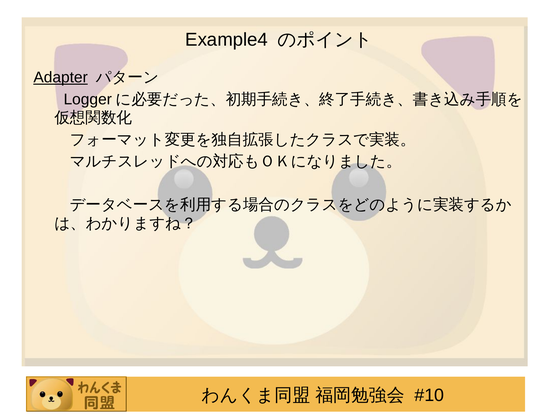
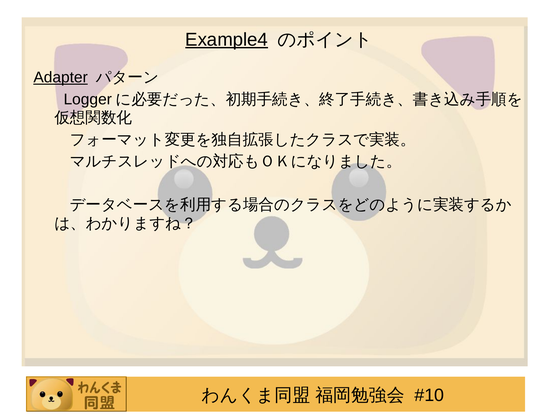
Example4 underline: none -> present (227, 40)
